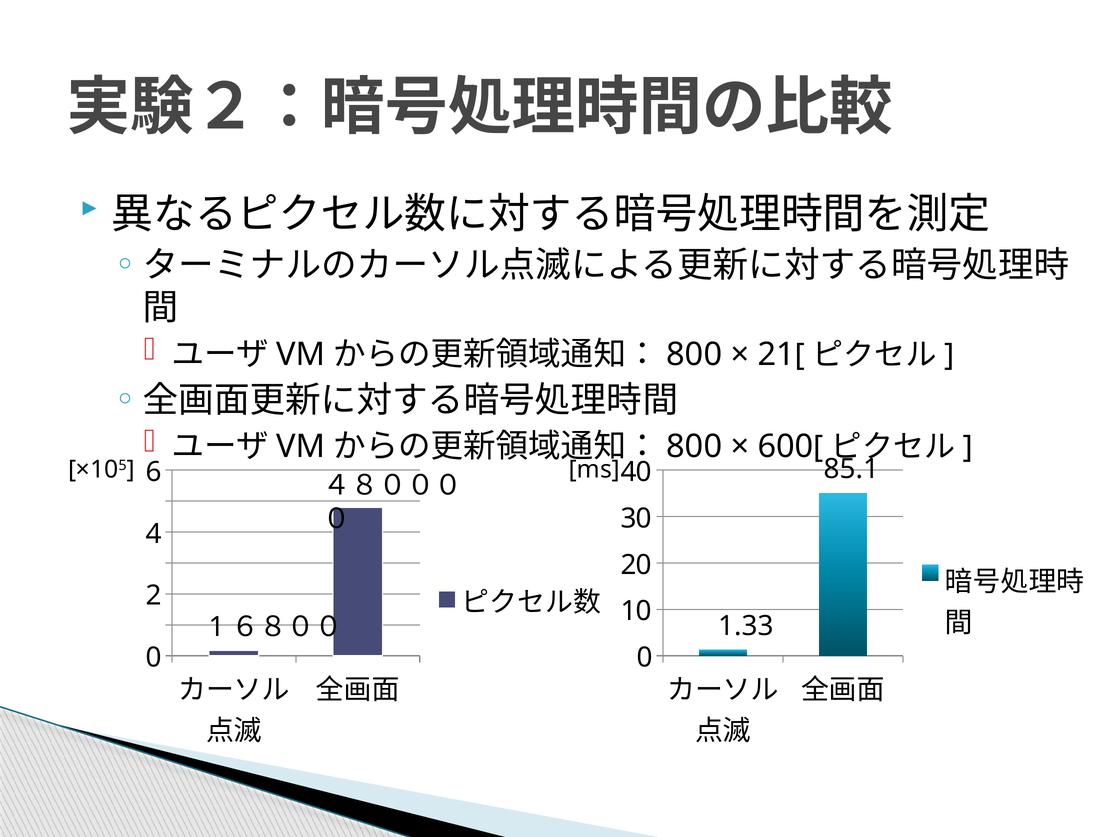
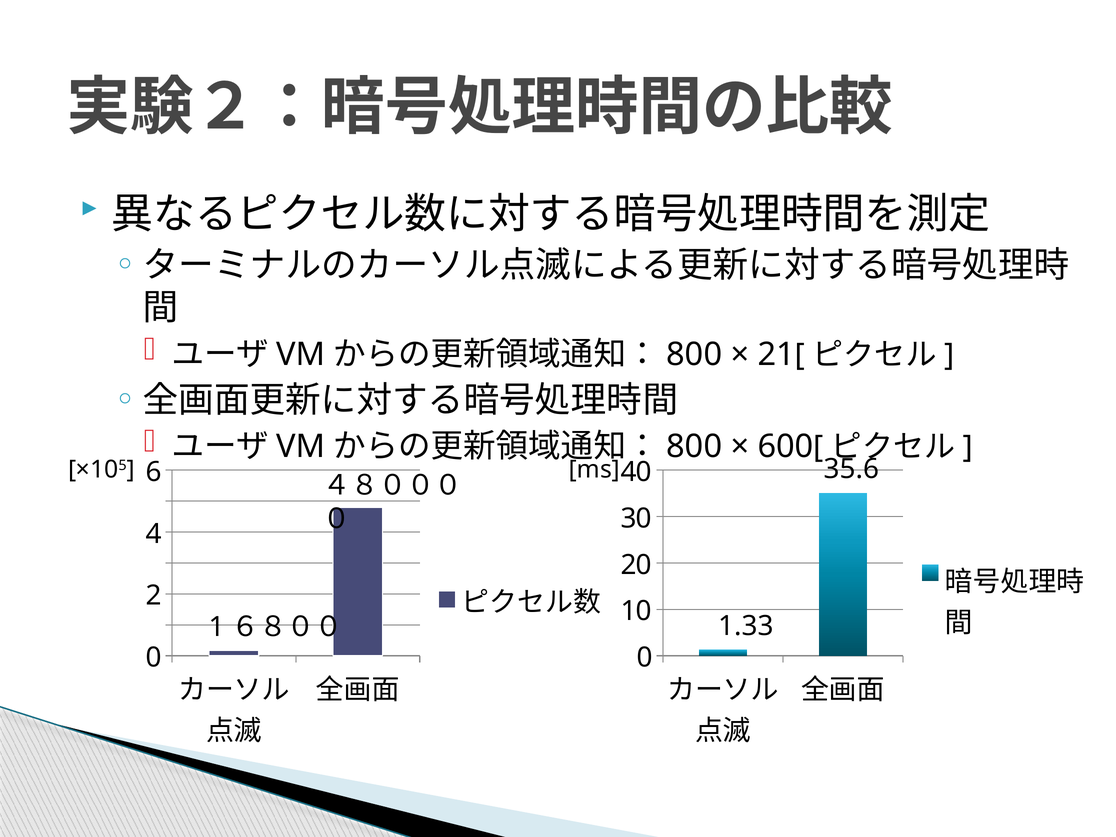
85.1: 85.1 -> 35.6 (851, 469)
